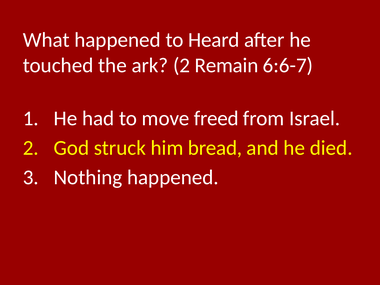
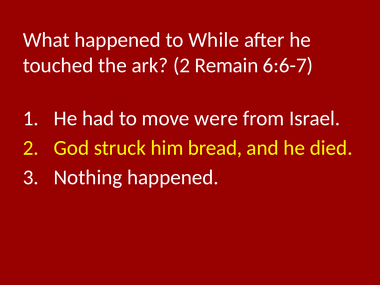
Heard: Heard -> While (214, 40)
freed: freed -> were (216, 118)
